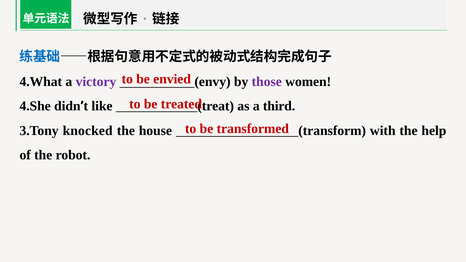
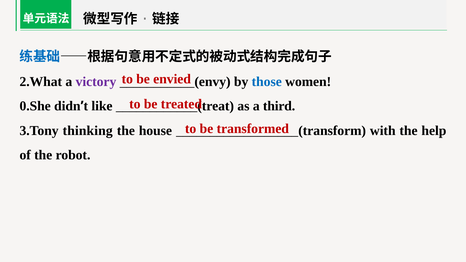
4.What: 4.What -> 2.What (41, 82)
those colour: purple -> blue (267, 82)
4.She: 4.She -> 0.She (35, 106)
knocked: knocked -> thinking (88, 131)
